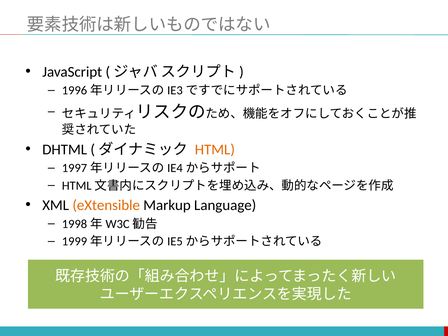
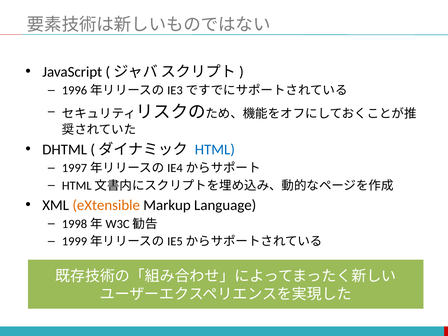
HTML colour: orange -> blue (215, 149)
